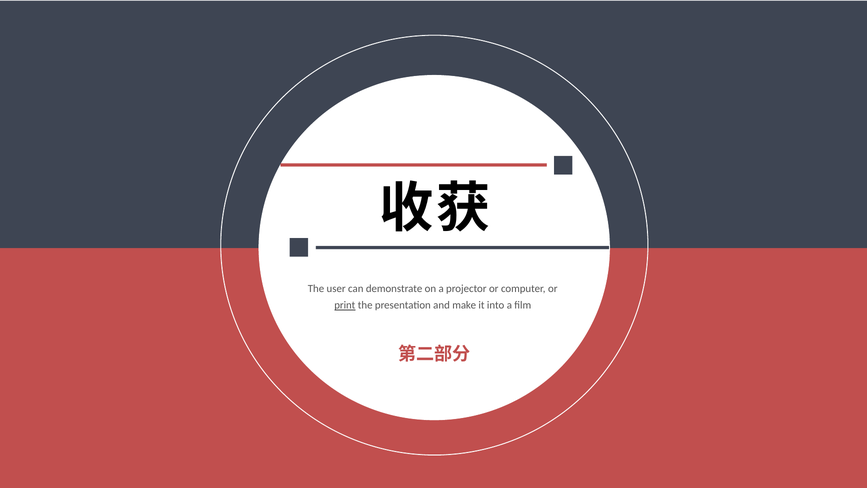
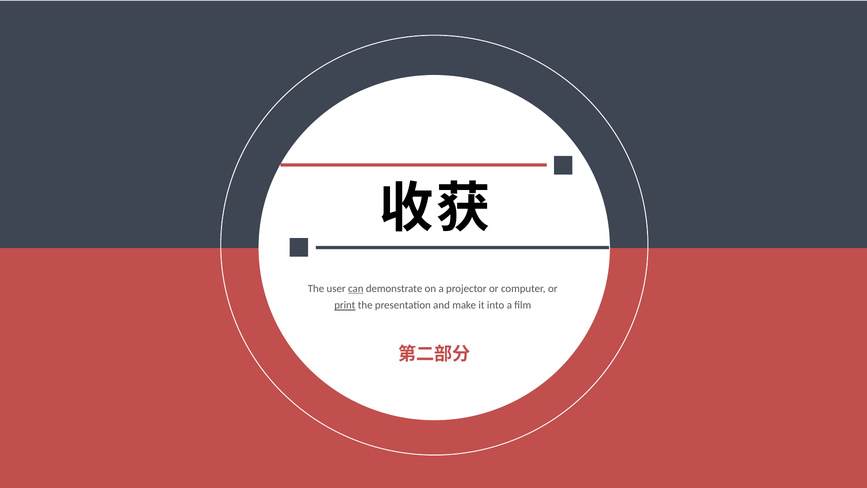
can underline: none -> present (356, 288)
